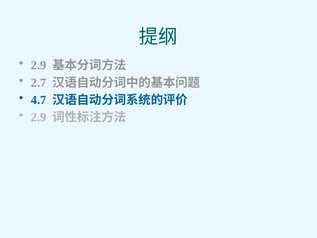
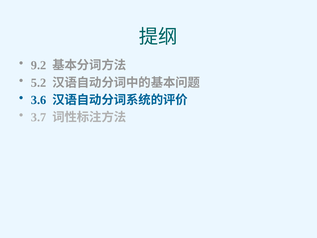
2.9: 2.9 -> 9.2 (39, 65)
2.7: 2.7 -> 5.2 (39, 83)
4.7: 4.7 -> 3.6 (39, 100)
2.9: 2.9 -> 3.7 (39, 117)
